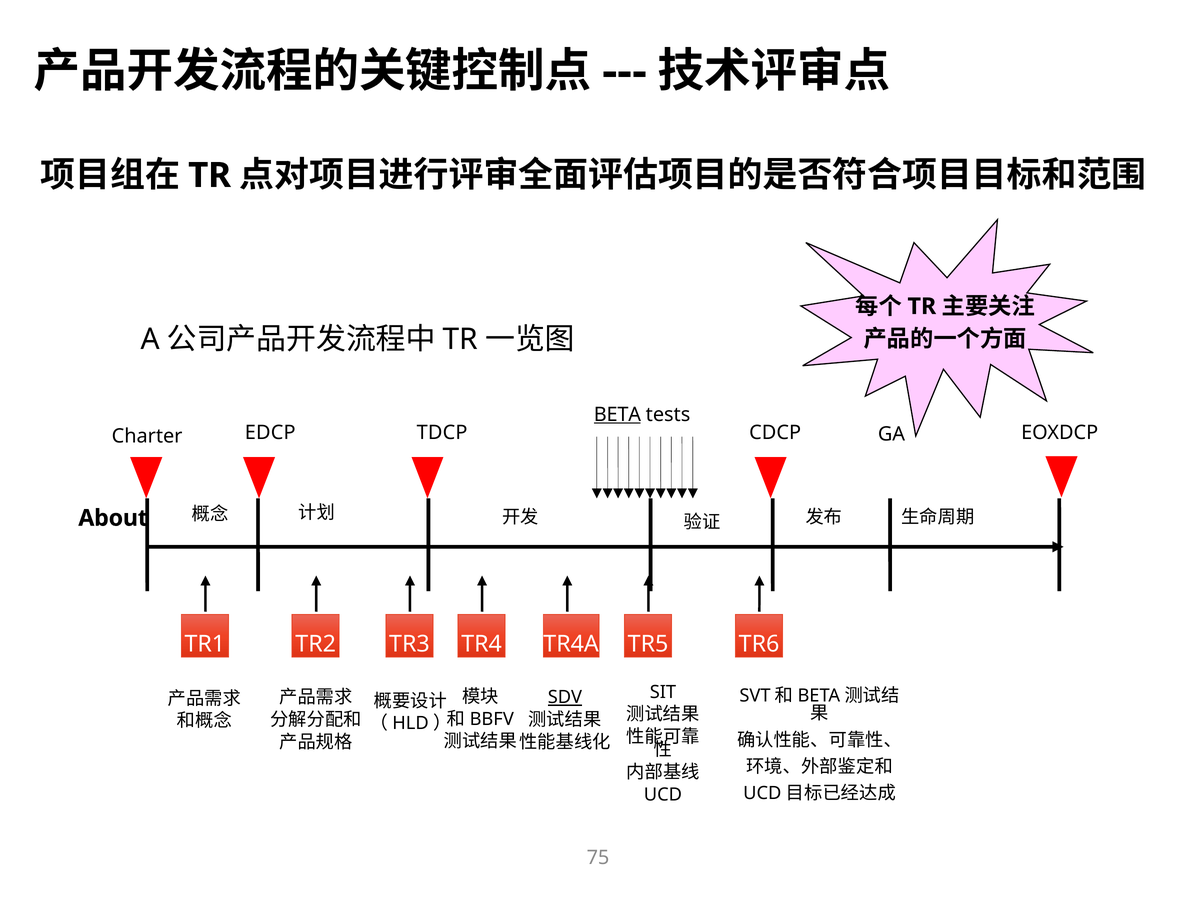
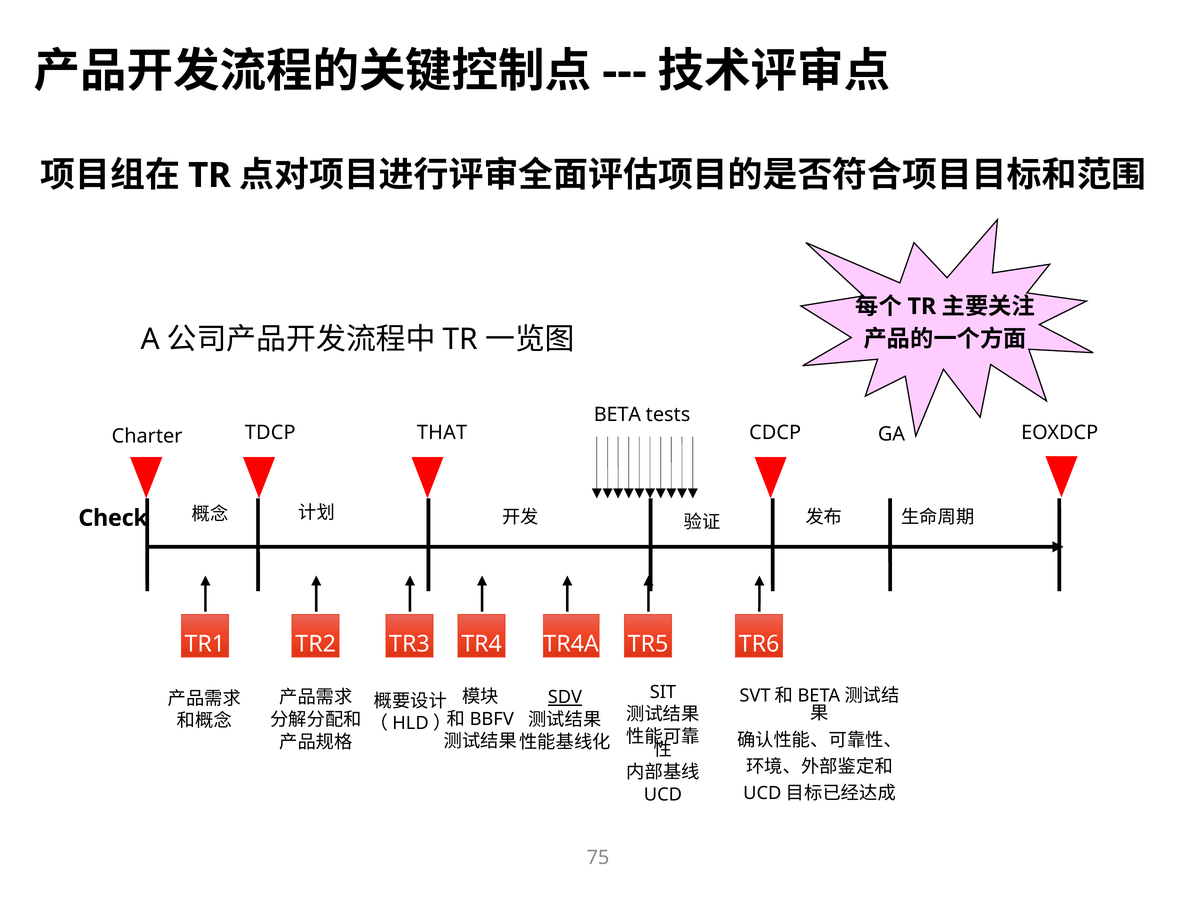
BETA underline: present -> none (617, 414)
TDCP: TDCP -> THAT (442, 433)
EDCP: EDCP -> TDCP (270, 433)
About: About -> Check (113, 518)
